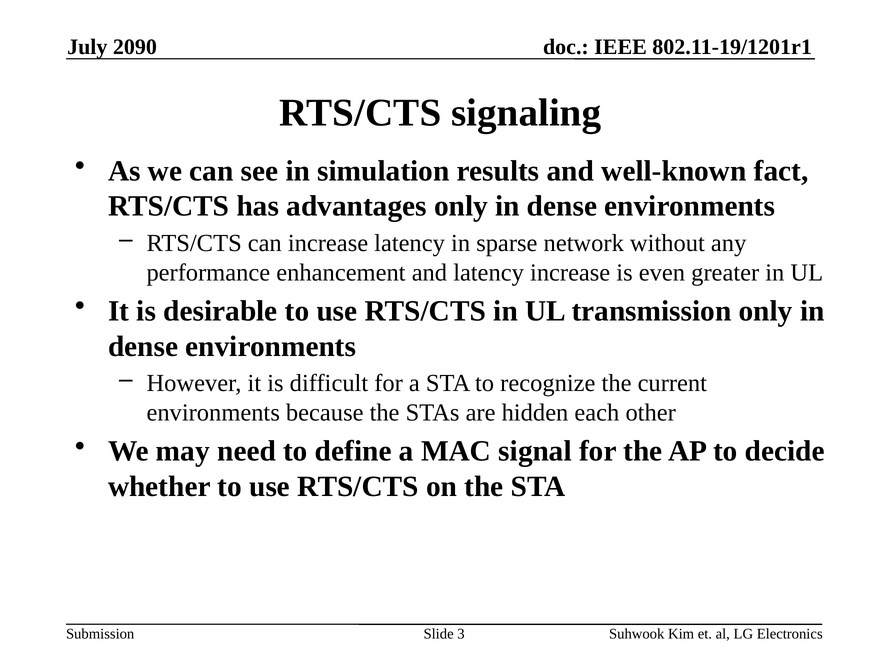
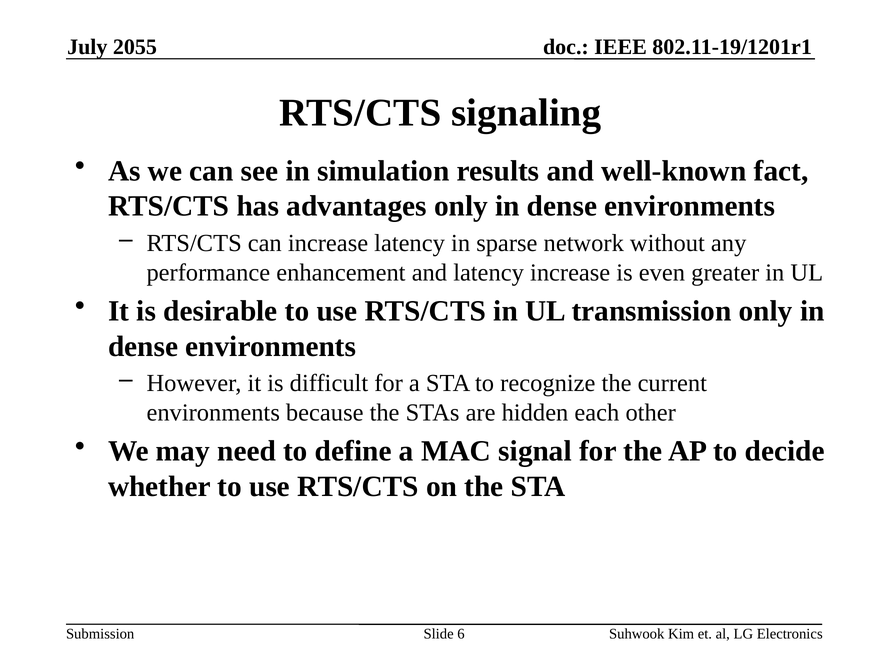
2090: 2090 -> 2055 (135, 47)
3: 3 -> 6 (461, 634)
